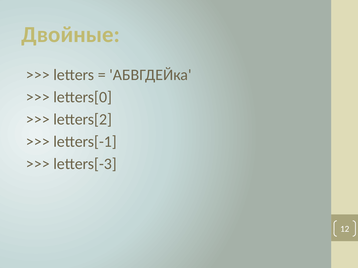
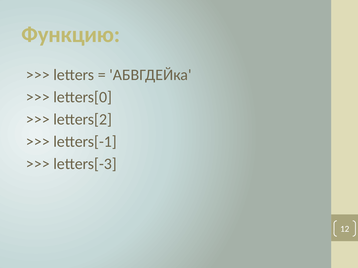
Двойные: Двойные -> Функцию (71, 35)
